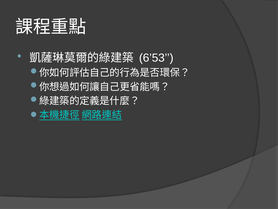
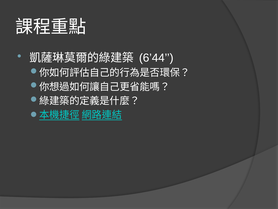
6’53: 6’53 -> 6’44 (156, 58)
